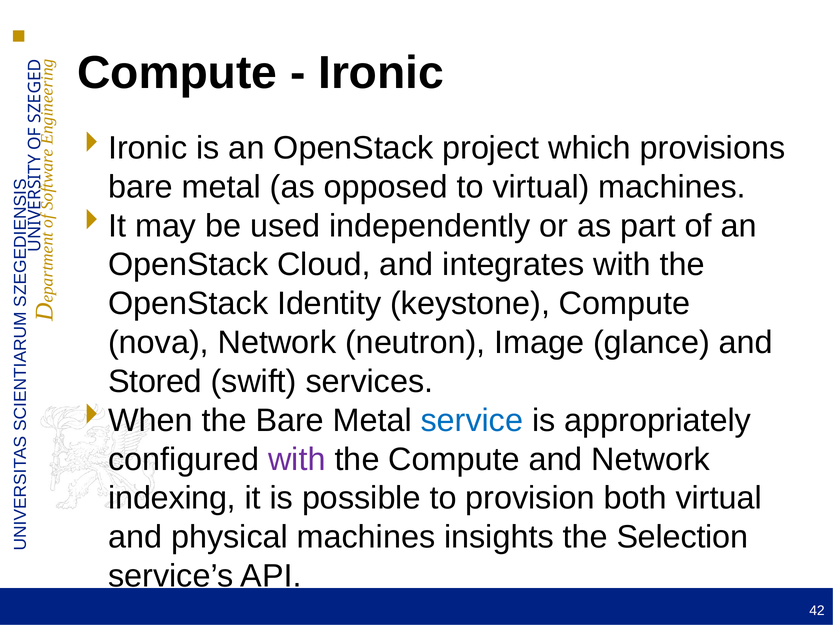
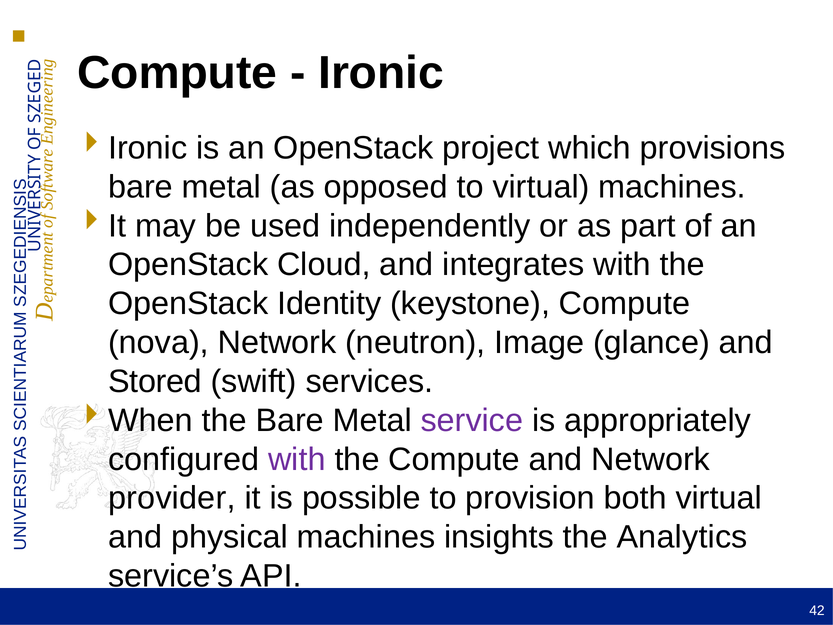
service colour: blue -> purple (472, 420)
indexing: indexing -> provider (172, 498)
Selection: Selection -> Analytics (682, 537)
